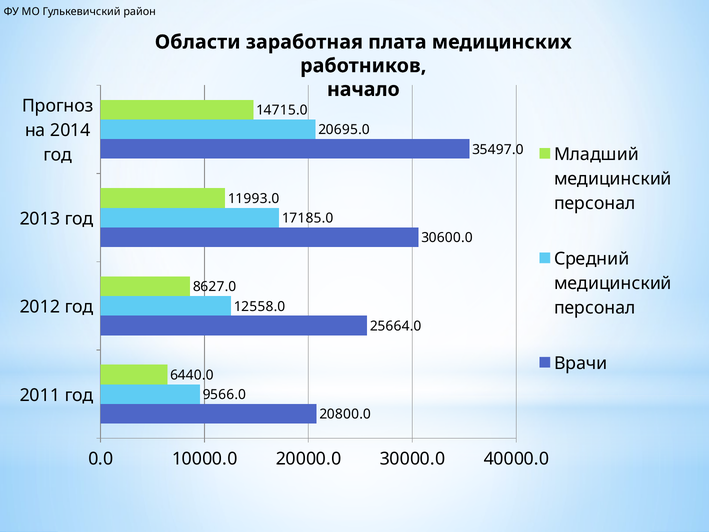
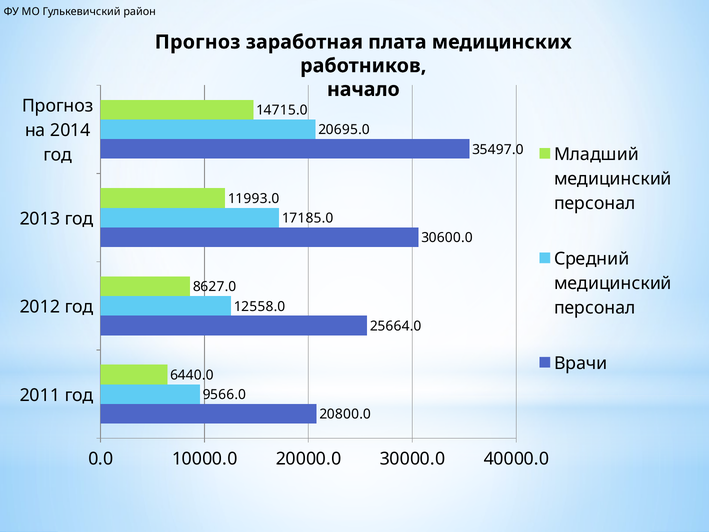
Области: Области -> Прогноз (198, 42)
